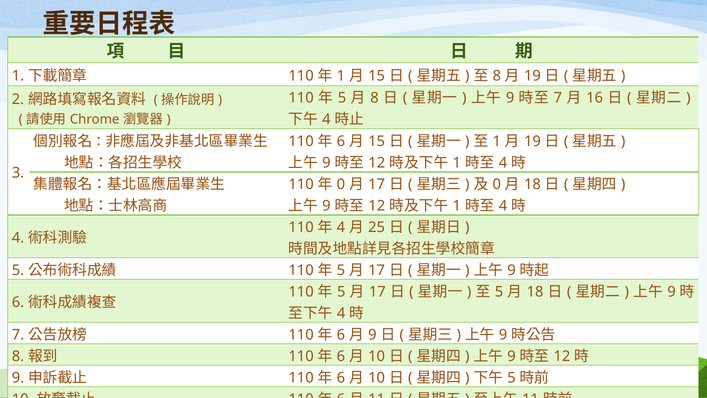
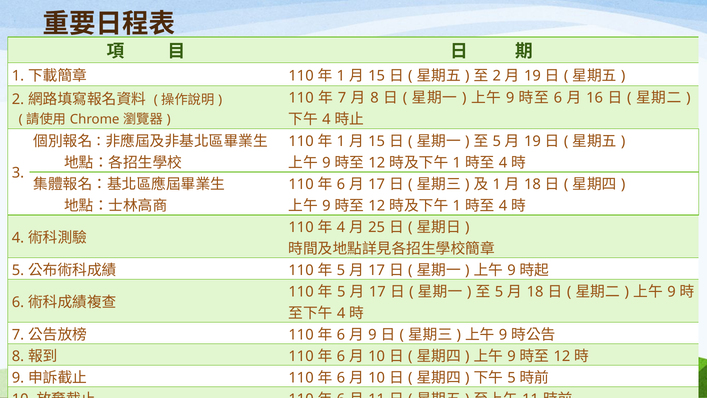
8: 8 -> 2 (497, 76)
5: 5 -> 7 (342, 98)
7: 7 -> 6 (558, 98)
6: 6 -> 1 (341, 141)
1: 1 -> 5 (497, 141)
0: 0 -> 6 (341, 184)
0: 0 -> 1 (497, 184)
